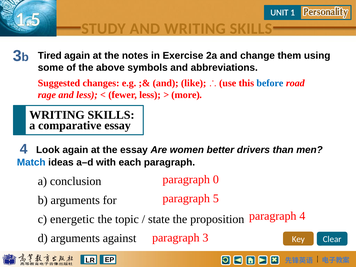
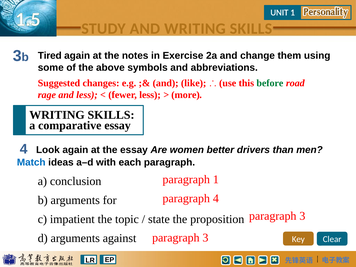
before colour: blue -> green (270, 83)
paragraph 0: 0 -> 1 (216, 180)
paragraph 5: 5 -> 4 (216, 199)
4: 4 -> 3 (302, 216)
energetic: energetic -> impatient (72, 219)
